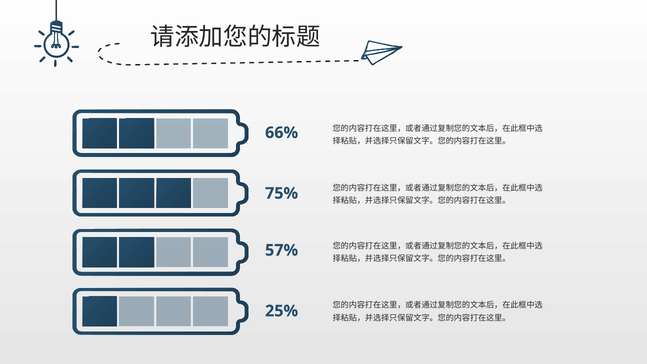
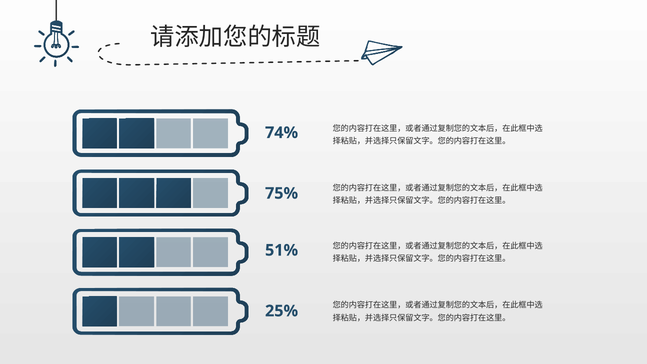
66%: 66% -> 74% (282, 133)
57%: 57% -> 51% (282, 250)
